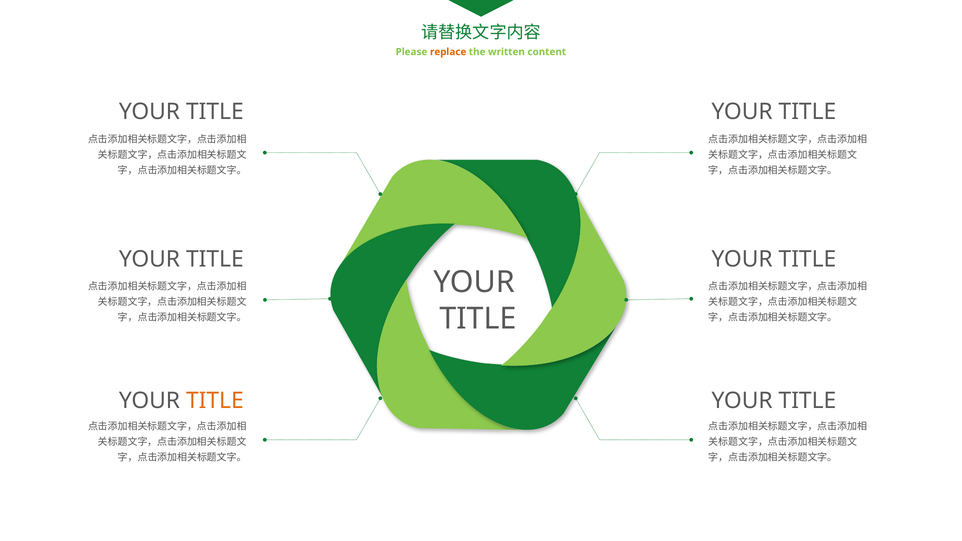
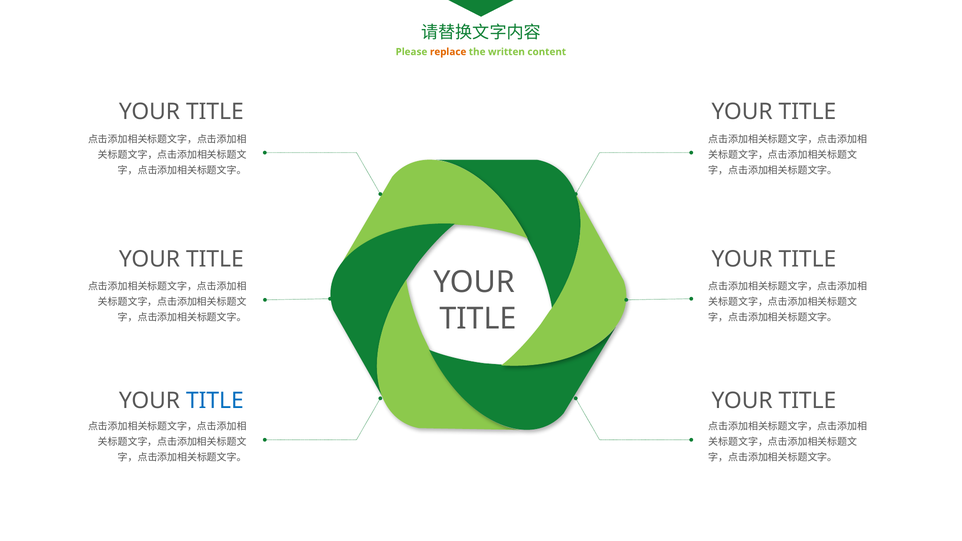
TITLE colour: orange -> blue (215, 401)
